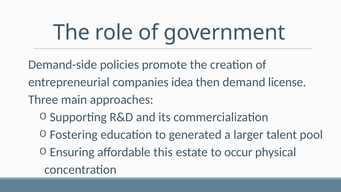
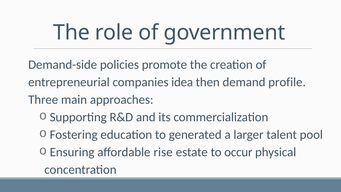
license: license -> profile (287, 82)
this: this -> rise (163, 152)
